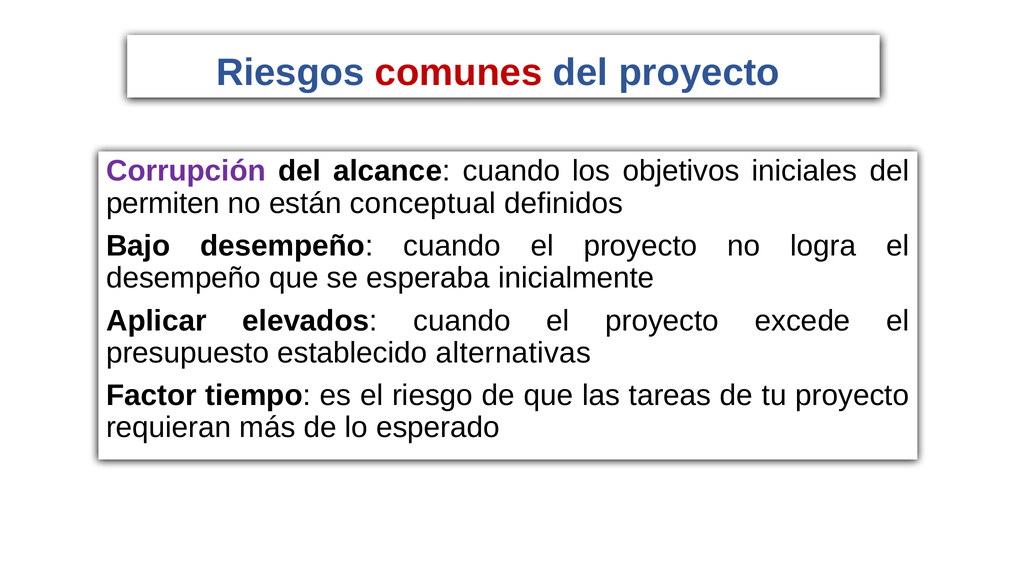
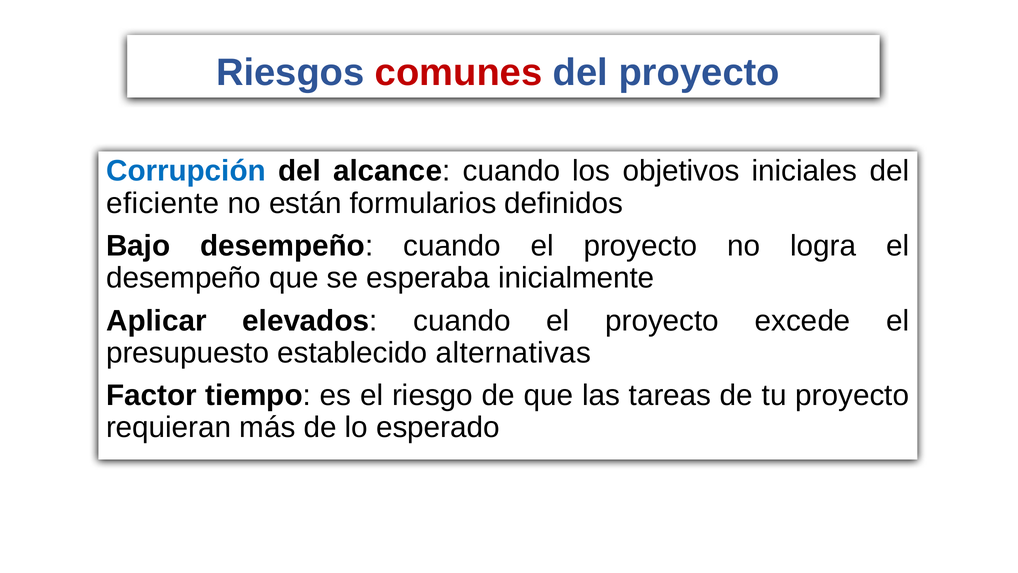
Corrupción colour: purple -> blue (186, 171)
permiten: permiten -> eficiente (163, 203)
conceptual: conceptual -> formularios (423, 203)
